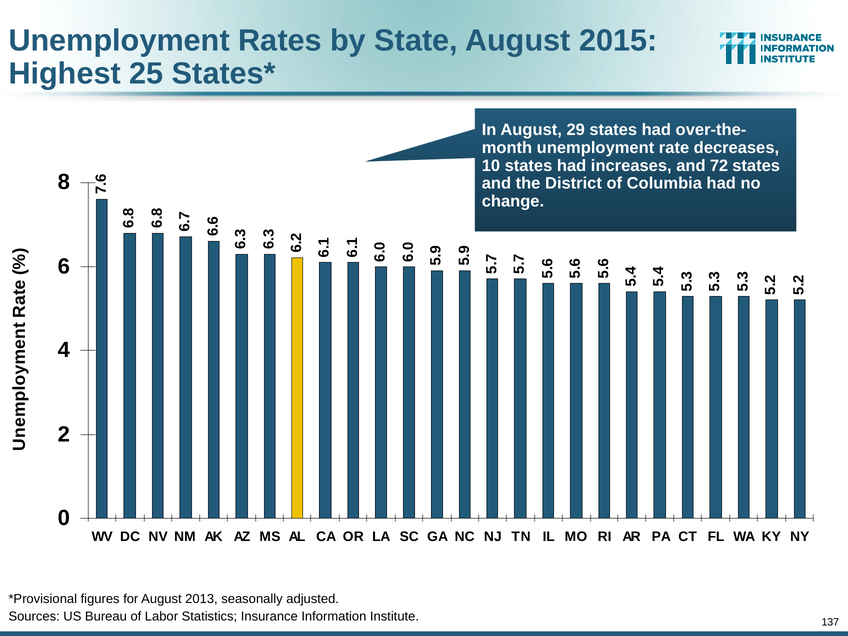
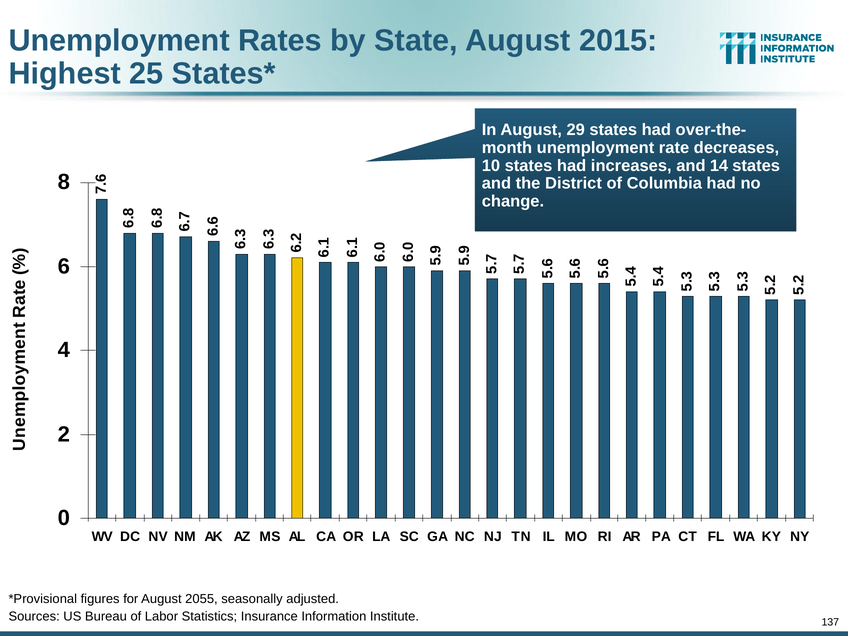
72: 72 -> 14 (719, 166)
2013: 2013 -> 2055 (201, 599)
